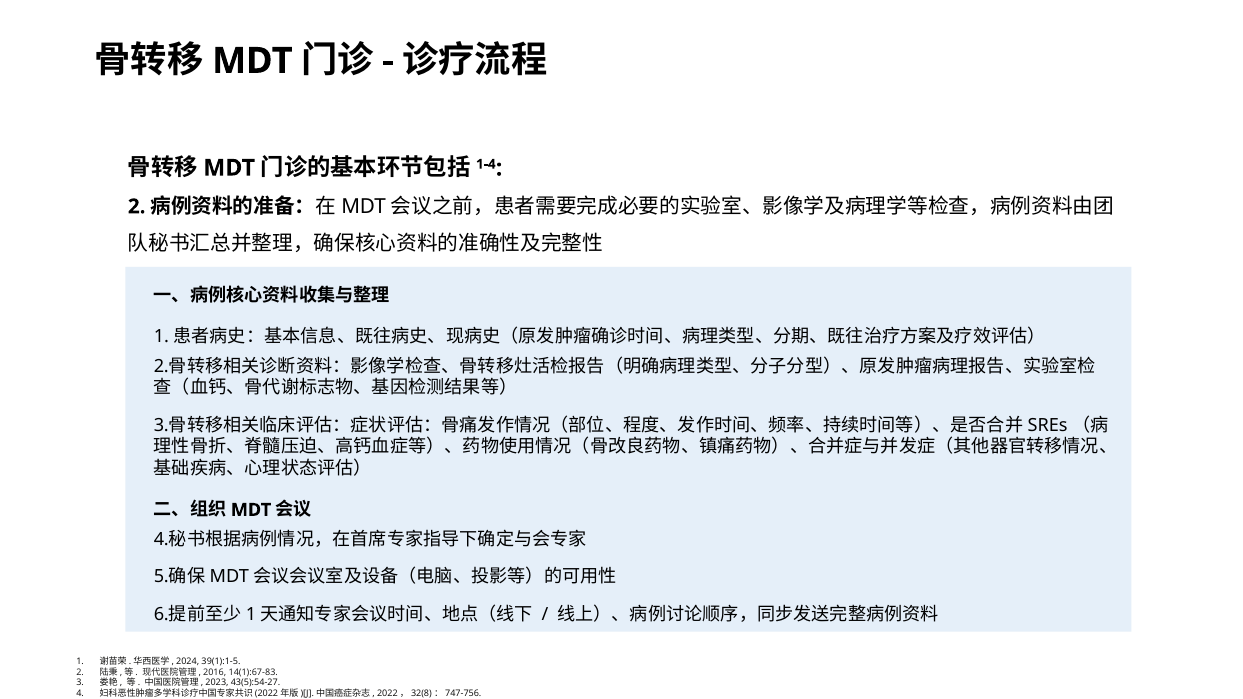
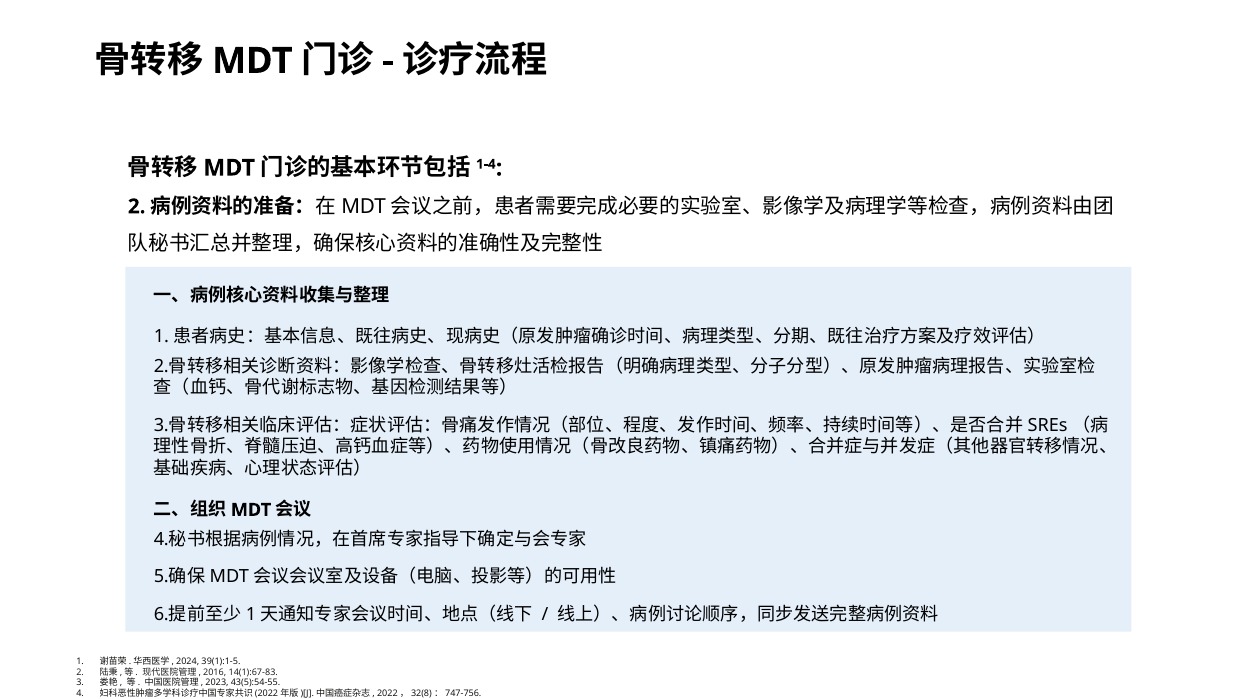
43(5):54-27: 43(5):54-27 -> 43(5):54-55 (256, 683)
